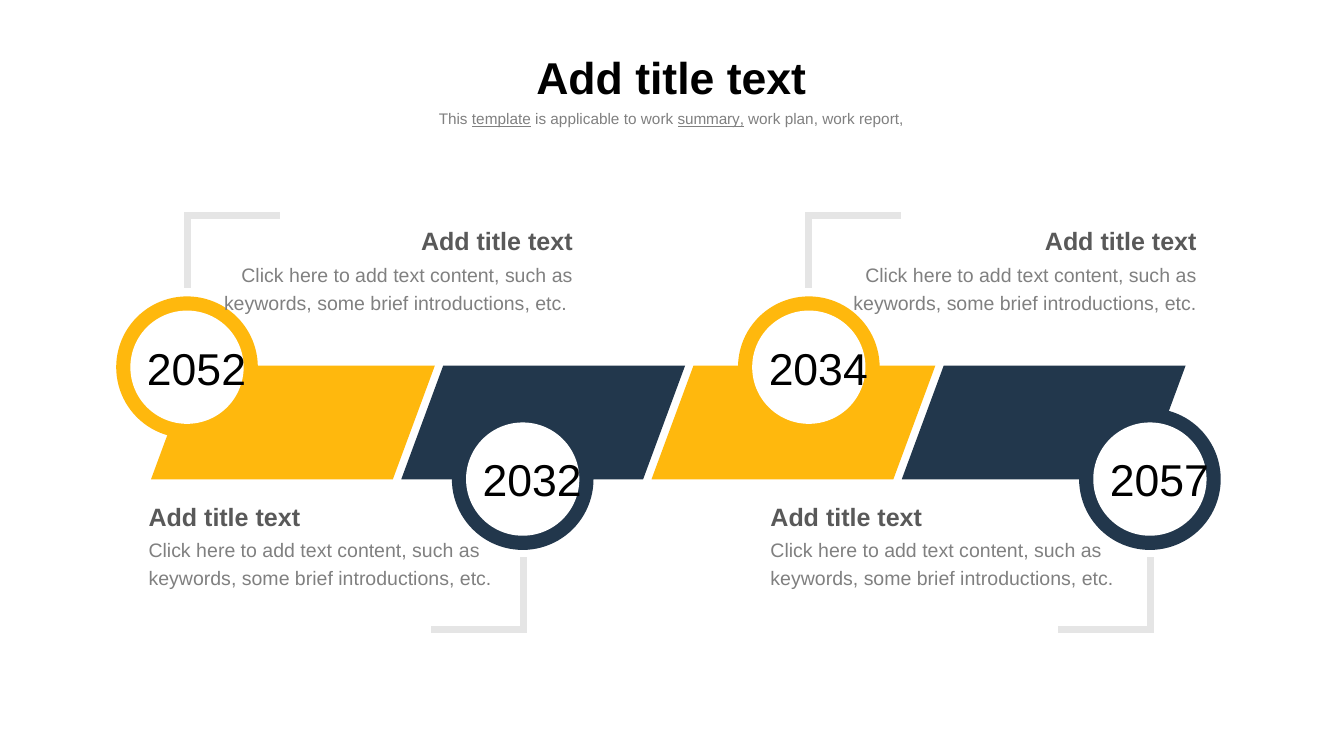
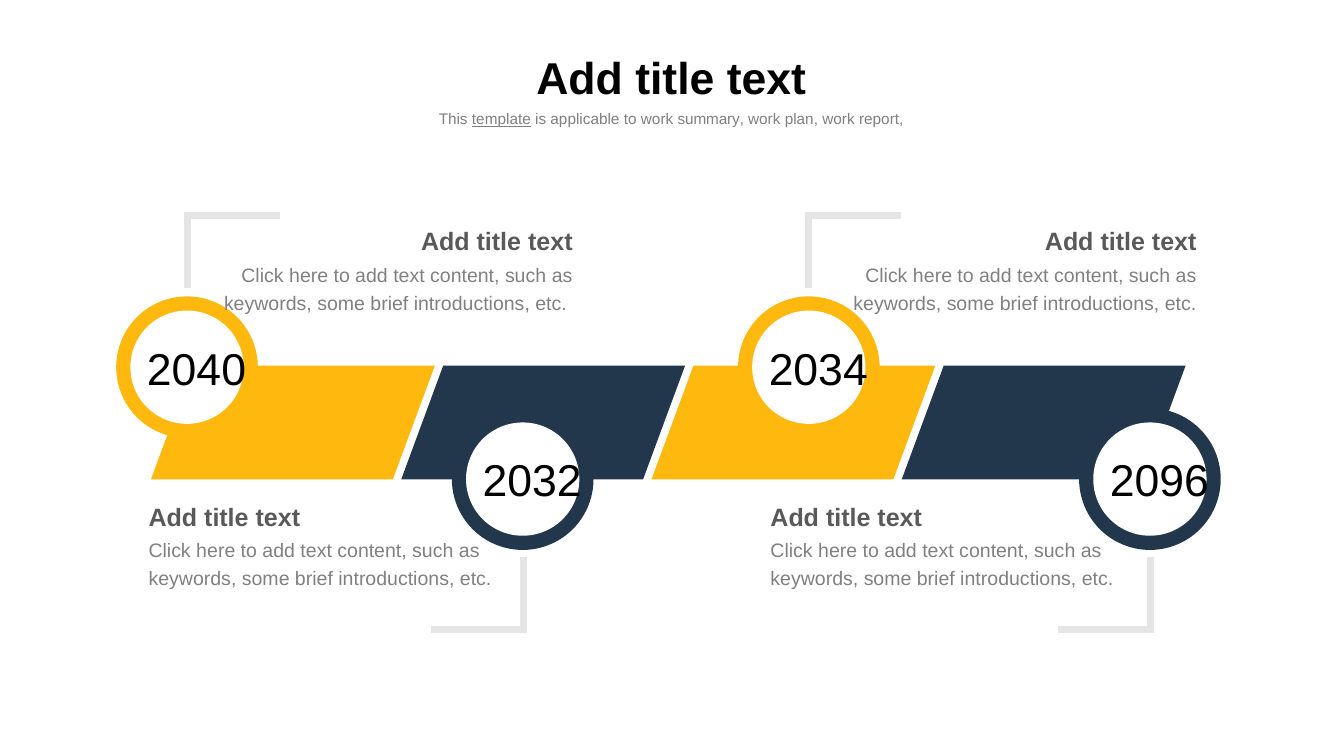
summary underline: present -> none (711, 119)
2052: 2052 -> 2040 (196, 370)
2057: 2057 -> 2096 (1159, 482)
